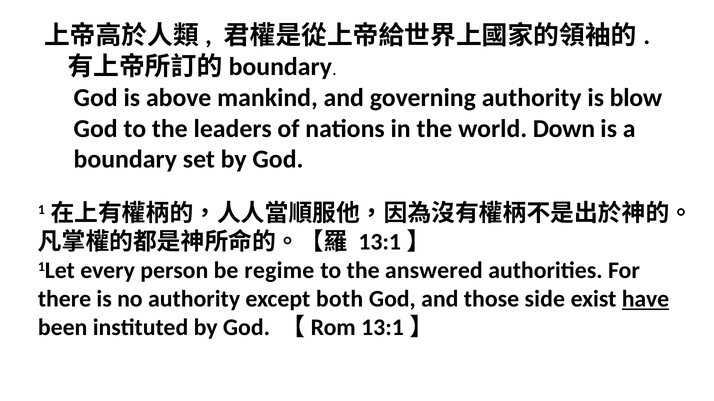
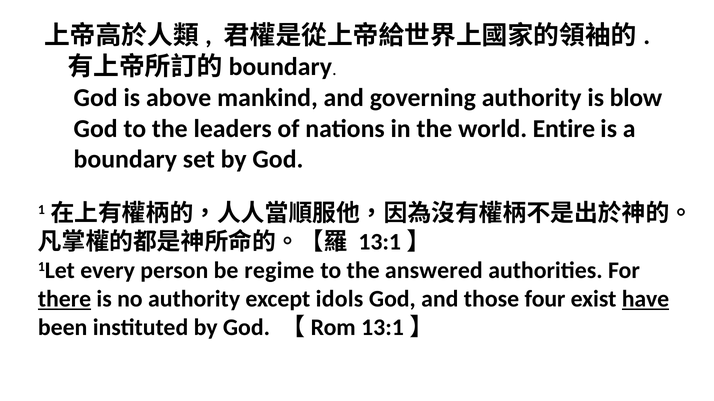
Down: Down -> Entire (564, 129)
there underline: none -> present (65, 300)
both: both -> idols (340, 300)
side: side -> four (545, 300)
